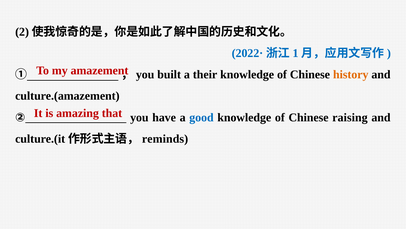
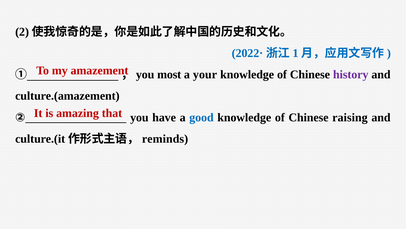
built: built -> most (169, 74)
their: their -> your (205, 74)
history colour: orange -> purple (351, 74)
